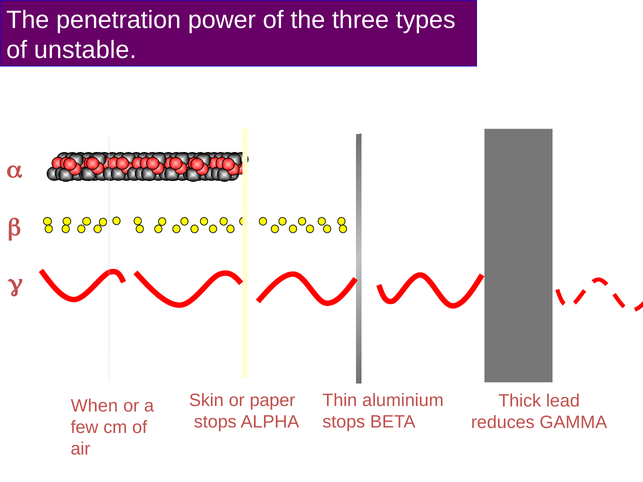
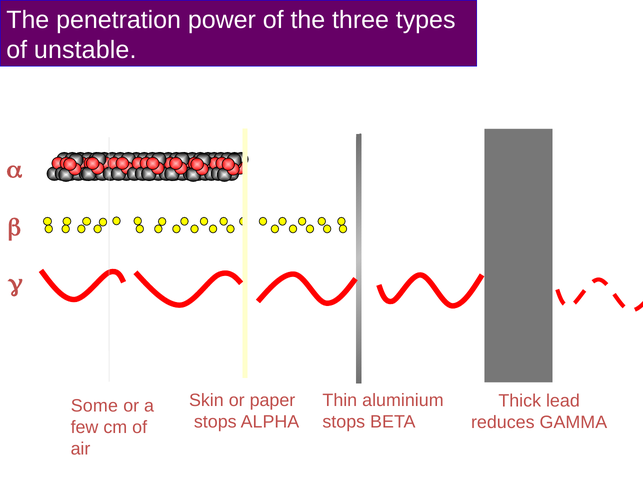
When: When -> Some (94, 406)
